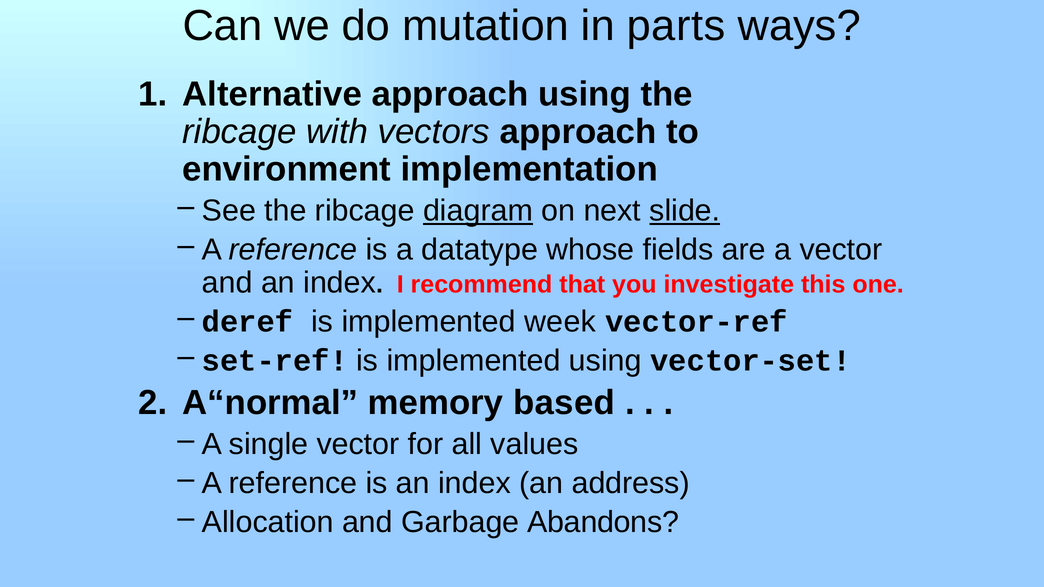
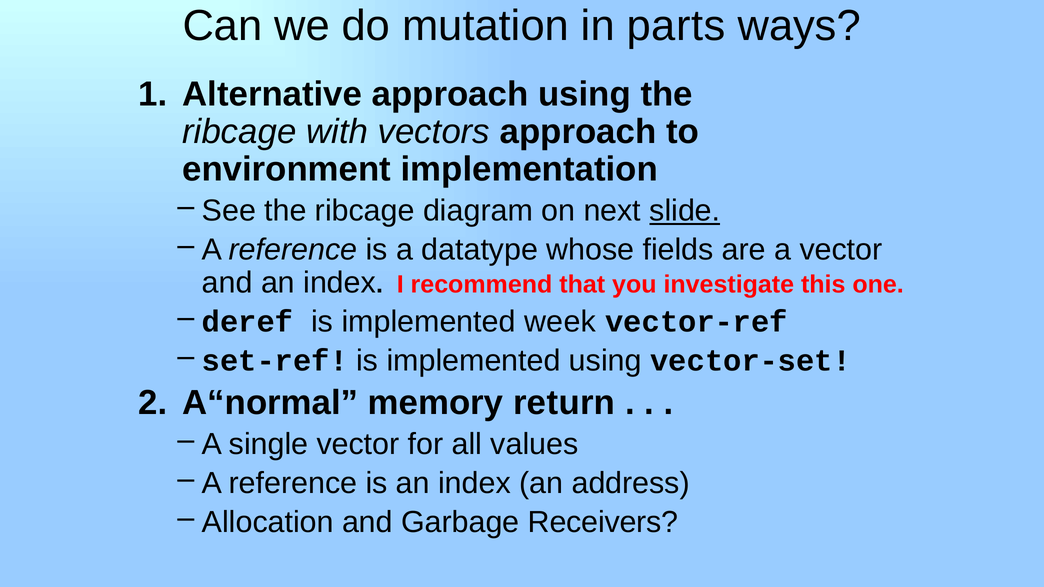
diagram underline: present -> none (478, 211)
based: based -> return (564, 403)
Abandons: Abandons -> Receivers (603, 522)
